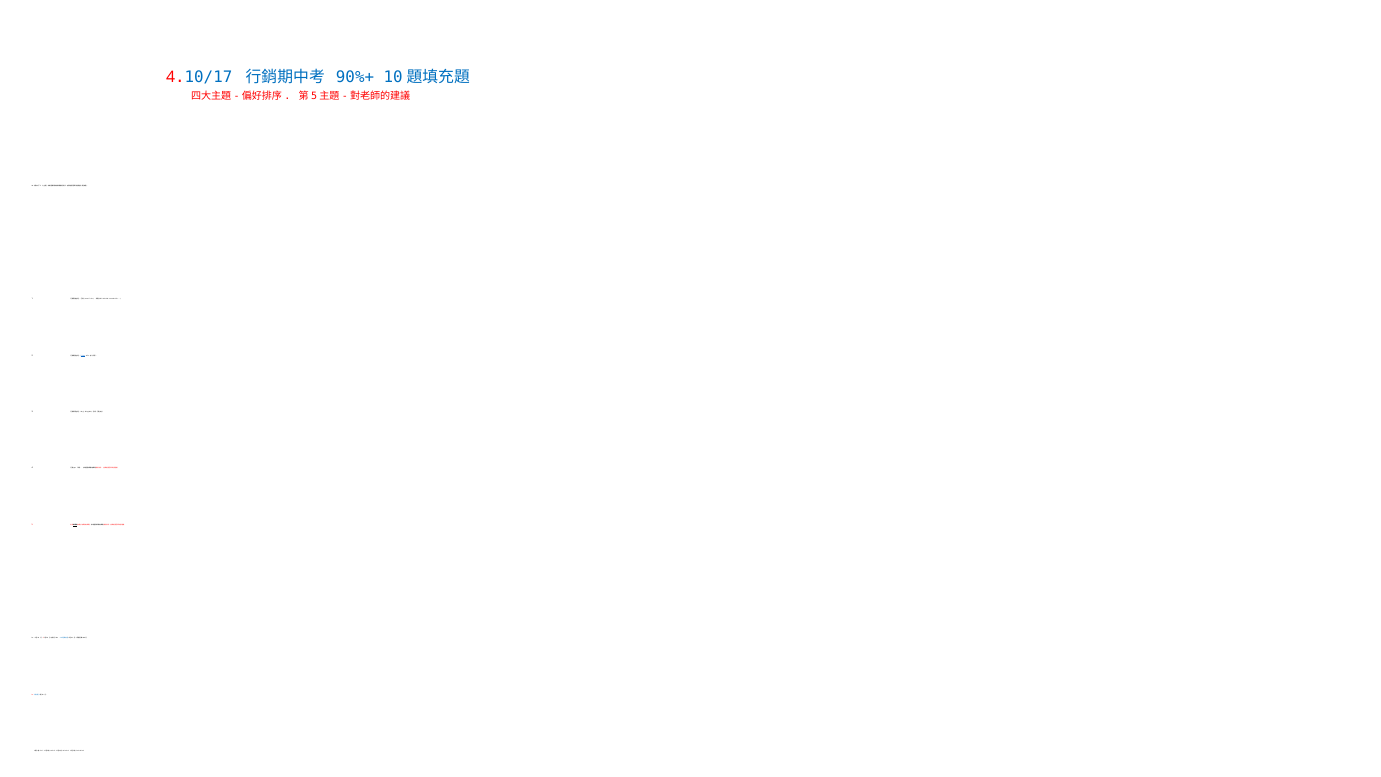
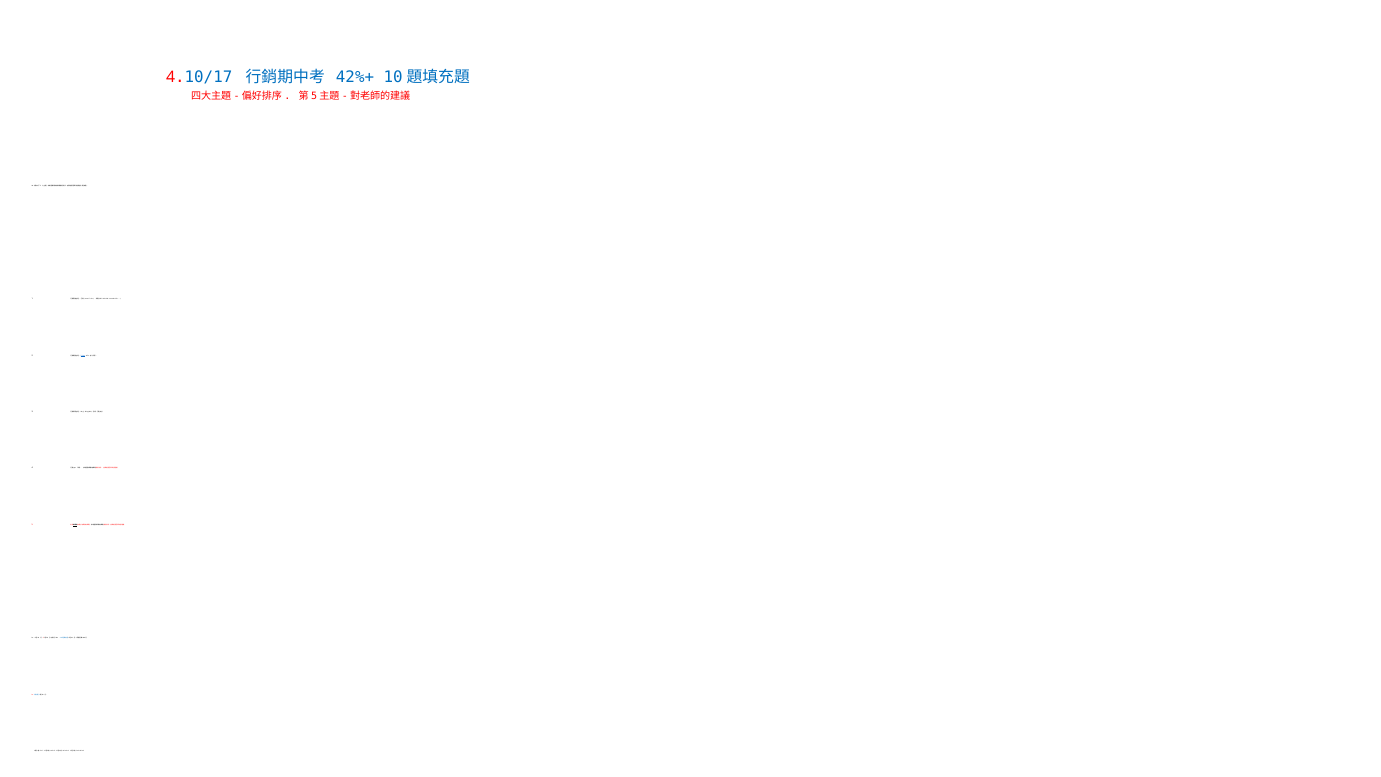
90%+: 90%+ -> 42%+ (355, 78)
